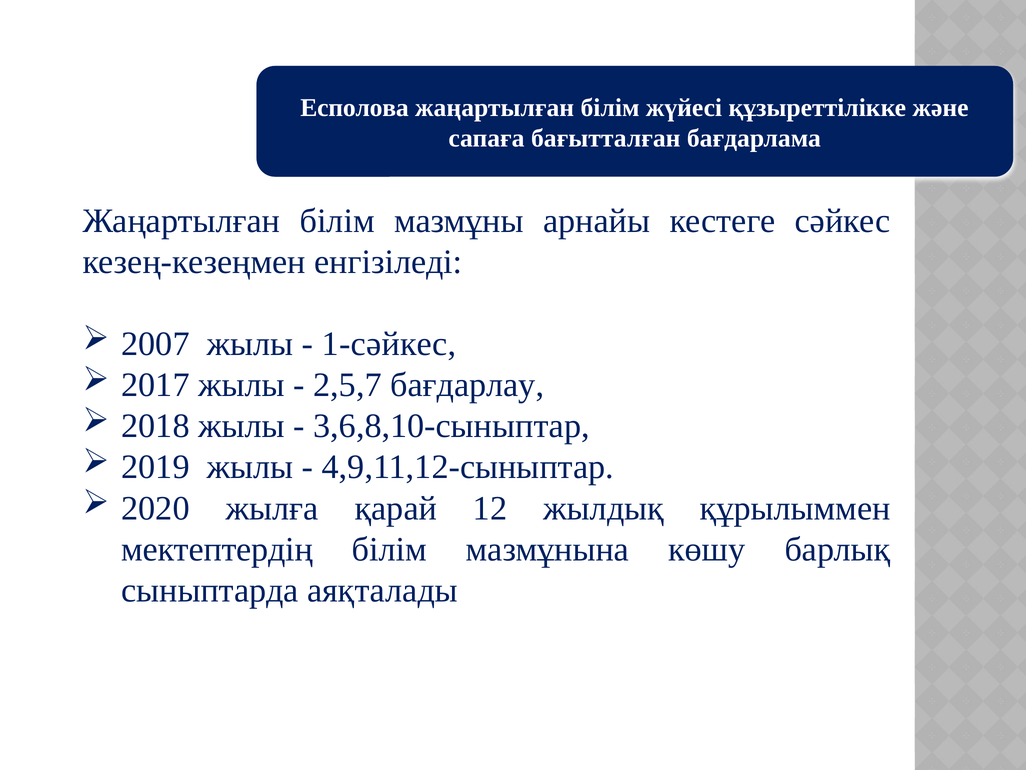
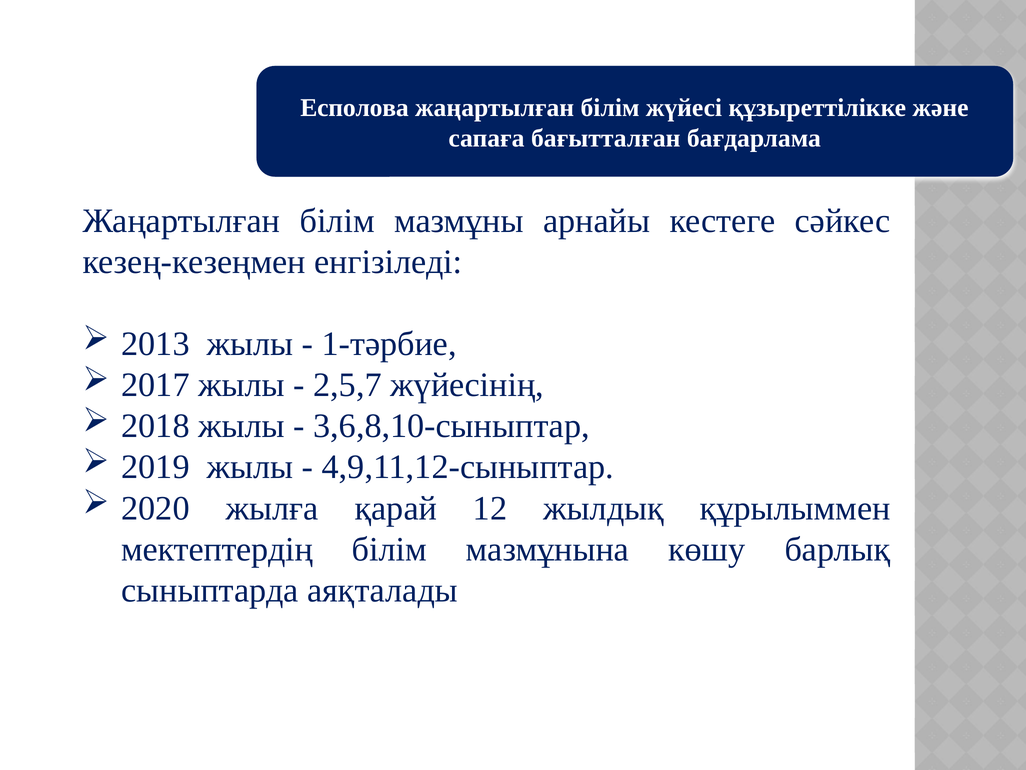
2007: 2007 -> 2013 (155, 344)
1-сәйкес: 1-сәйкес -> 1-тәрбие (389, 344)
бағдарлау: бағдарлау -> жүйесінің (467, 385)
